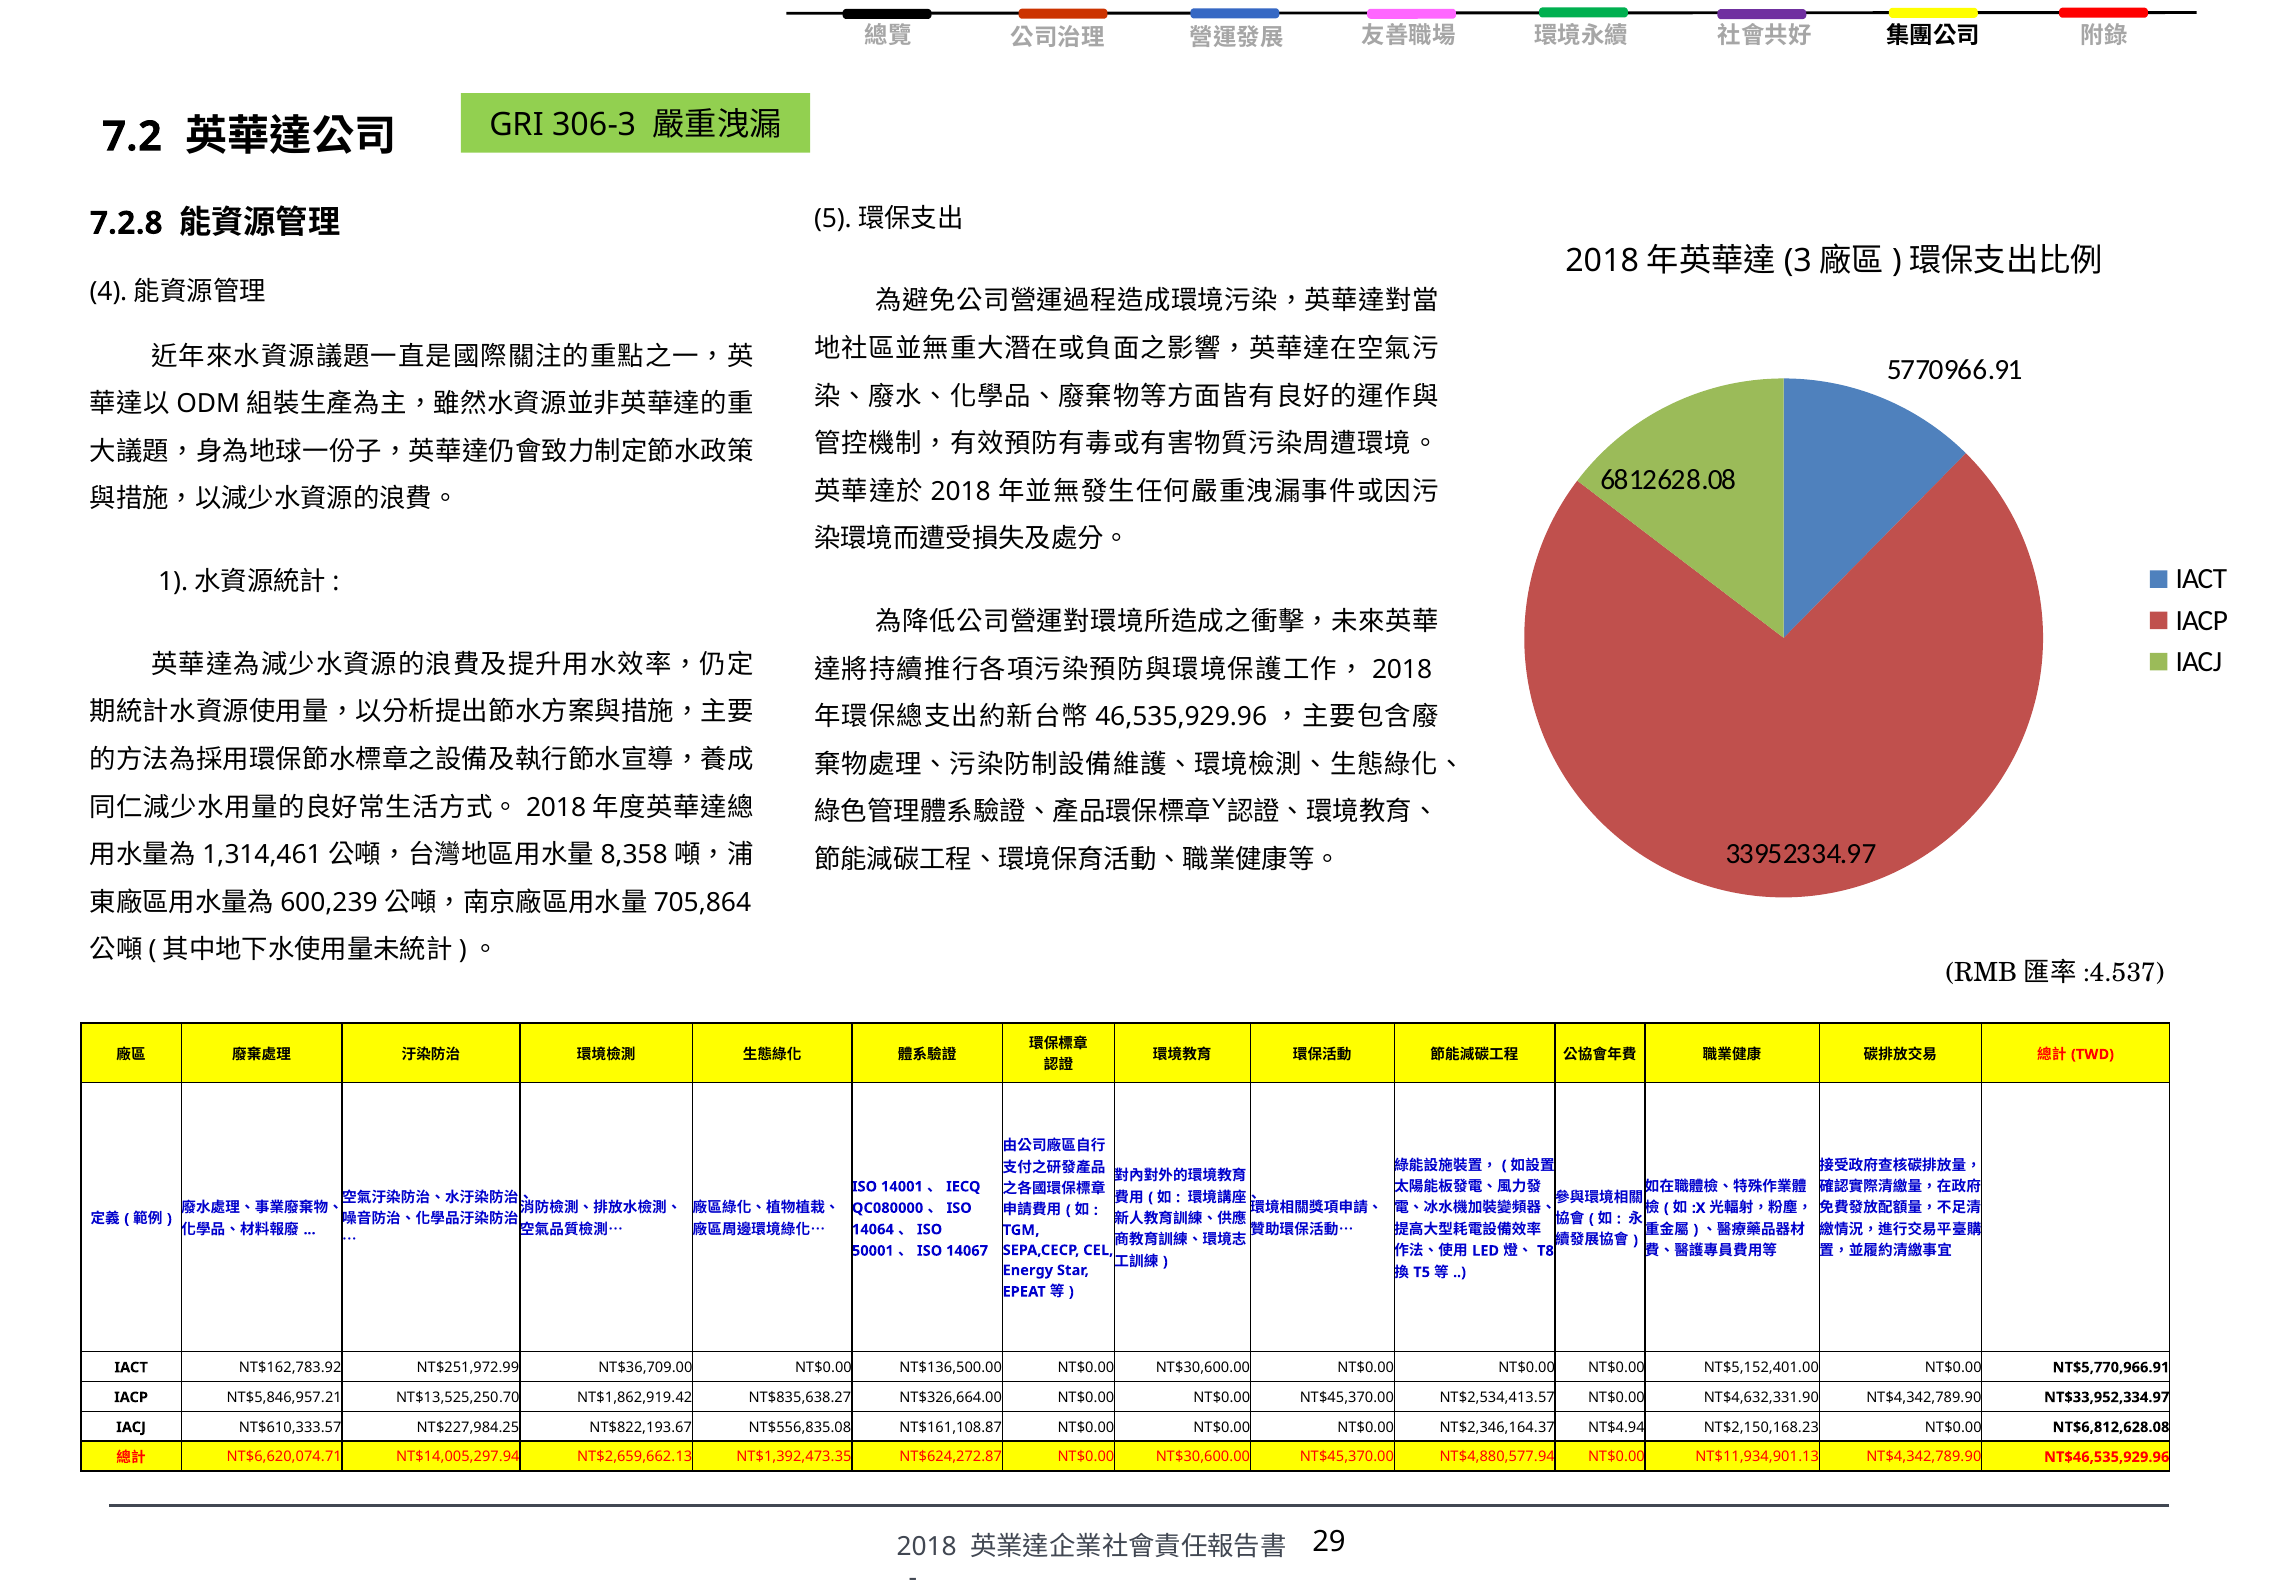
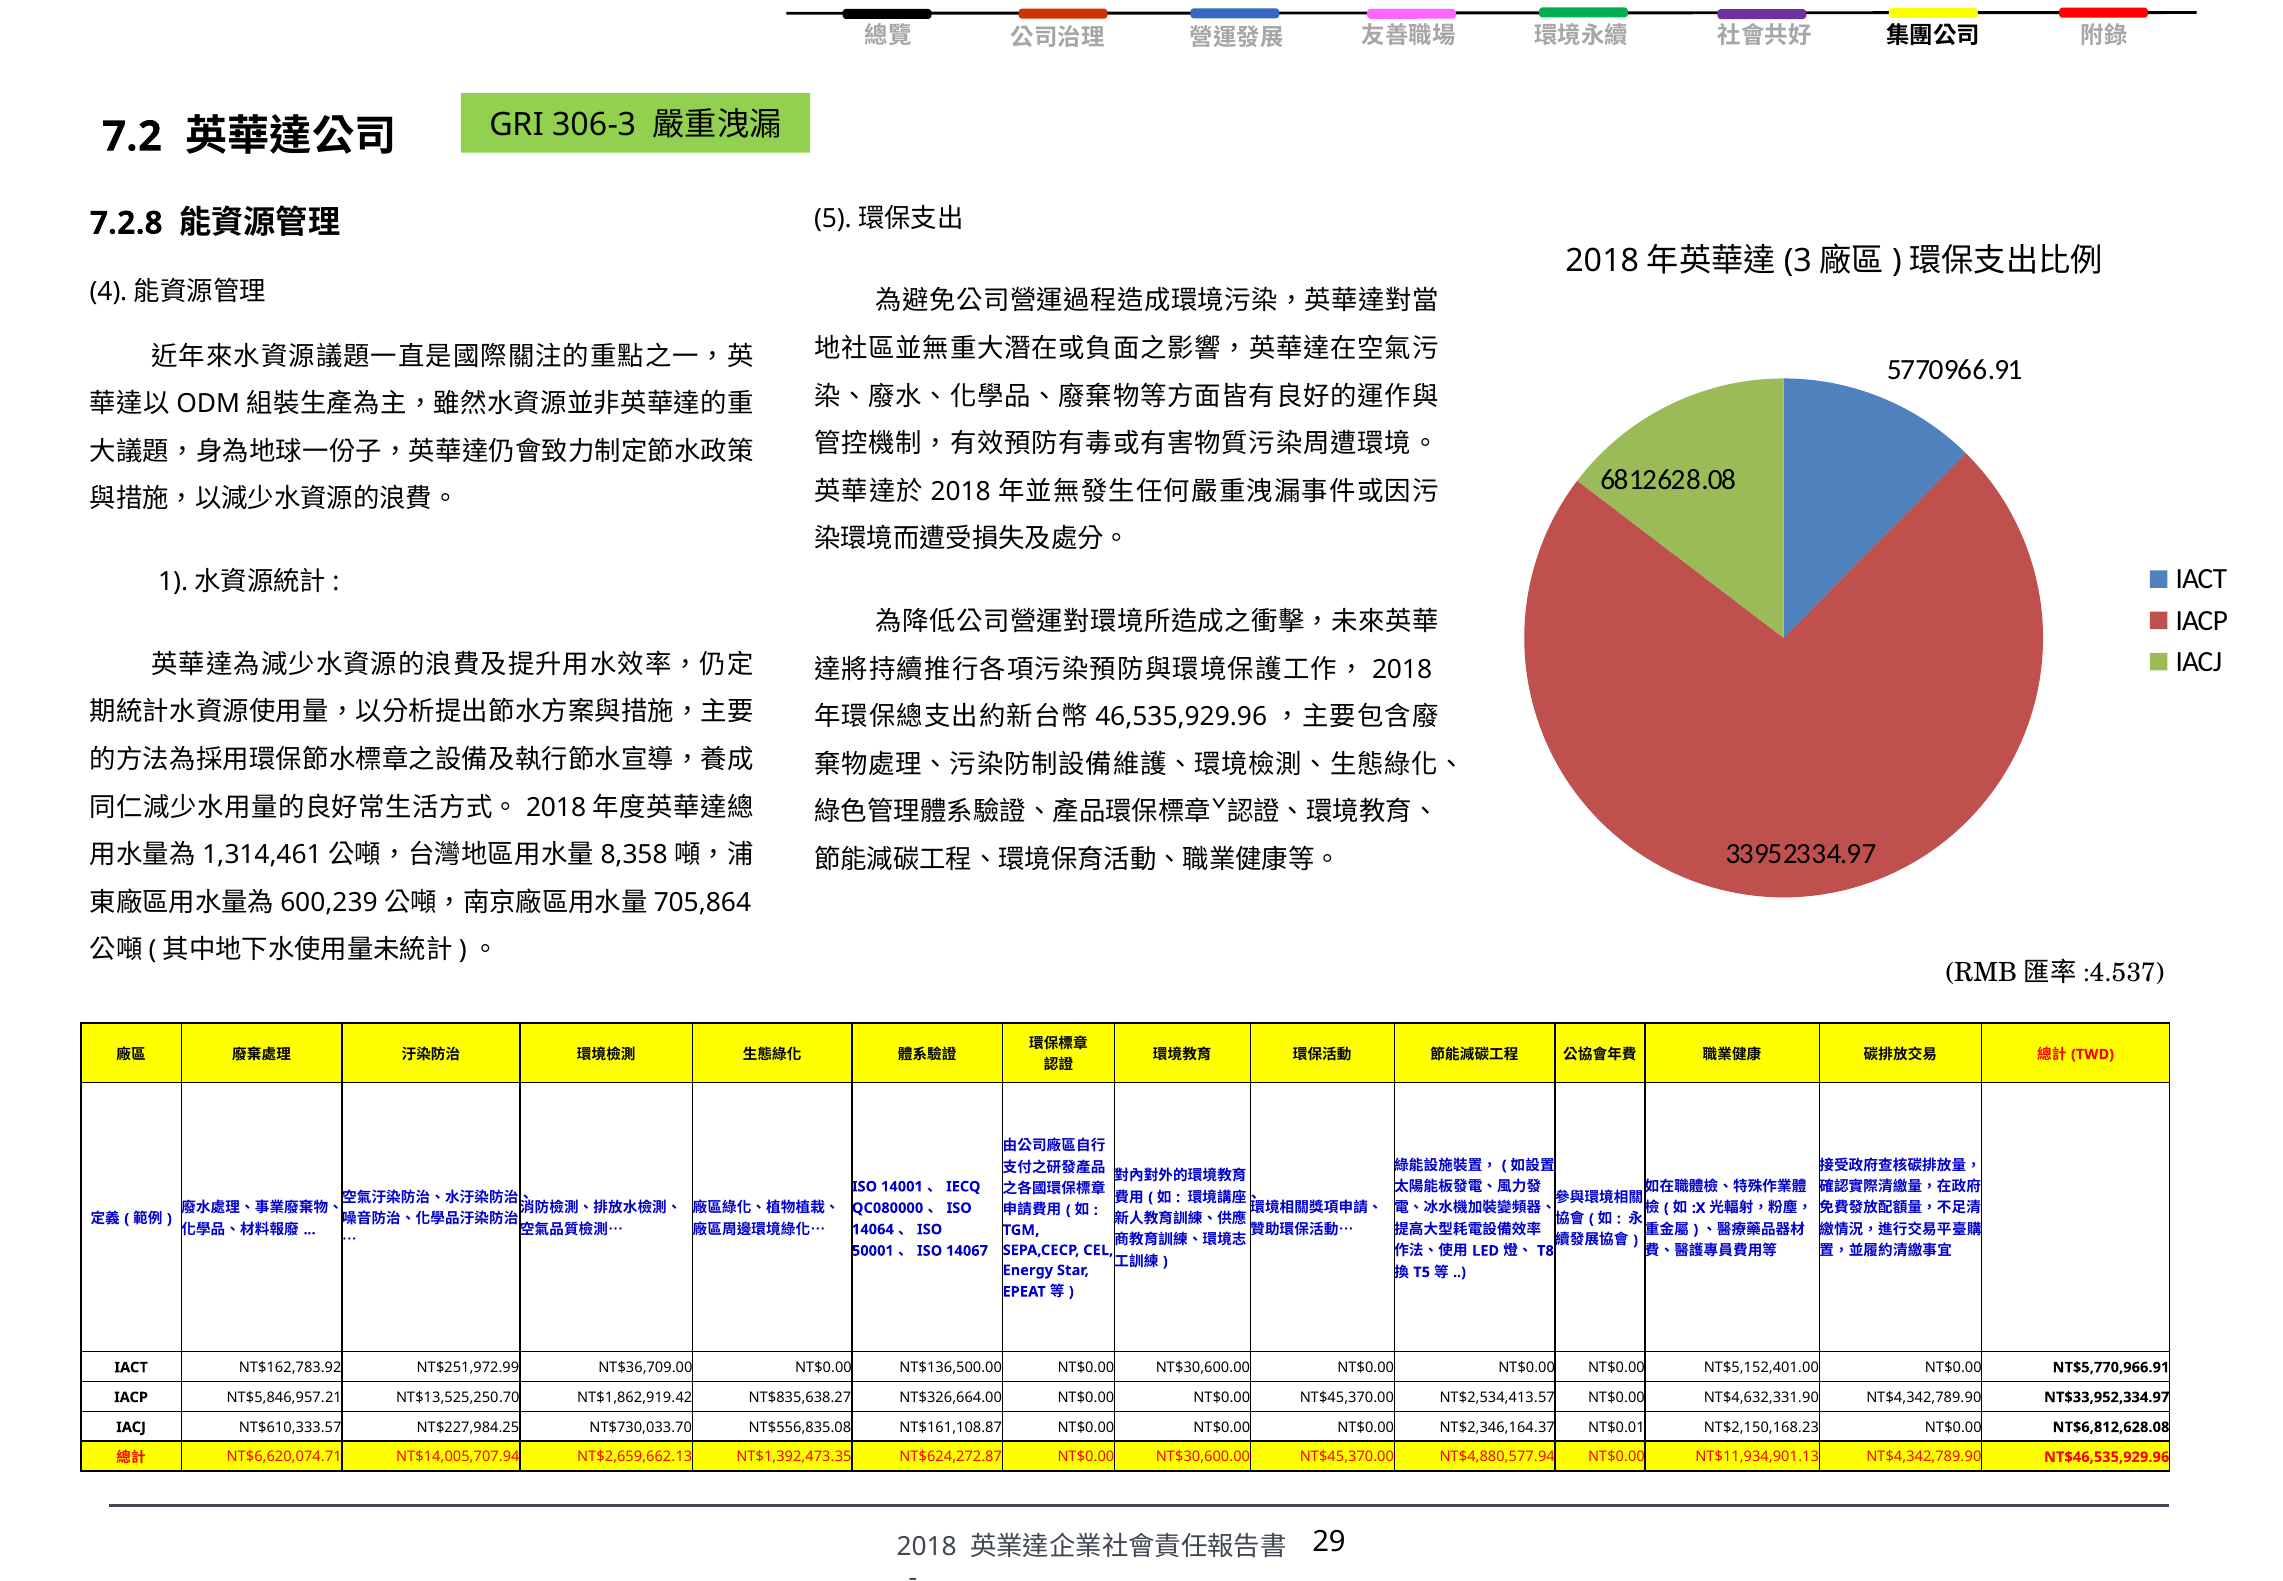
NT$822,193.67: NT$822,193.67 -> NT$730,033.70 (641, 1427)
NT$4.94: NT$4.94 -> NT$0.01 (1616, 1427)
NT$14,005,297.94: NT$14,005,297.94 -> NT$14,005,707.94 (458, 1457)
